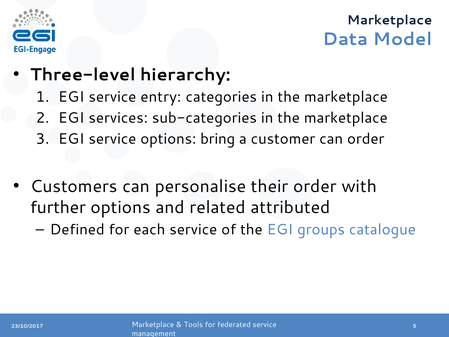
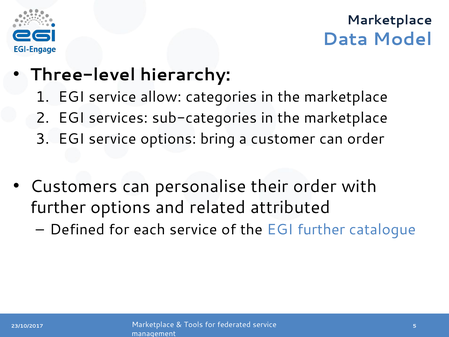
entry: entry -> allow (161, 97)
EGI groups: groups -> further (321, 229)
